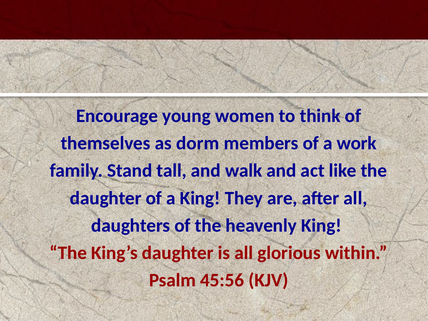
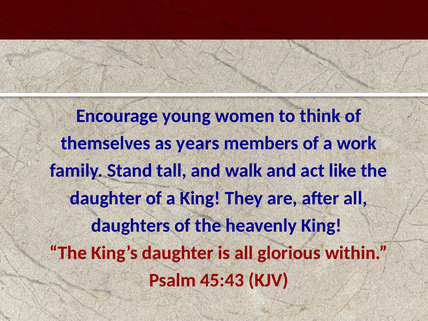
dorm: dorm -> years (198, 143)
45:56: 45:56 -> 45:43 (222, 280)
